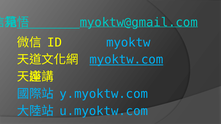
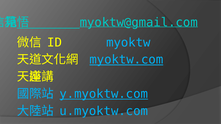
y.myoktw.com underline: none -> present (104, 94)
